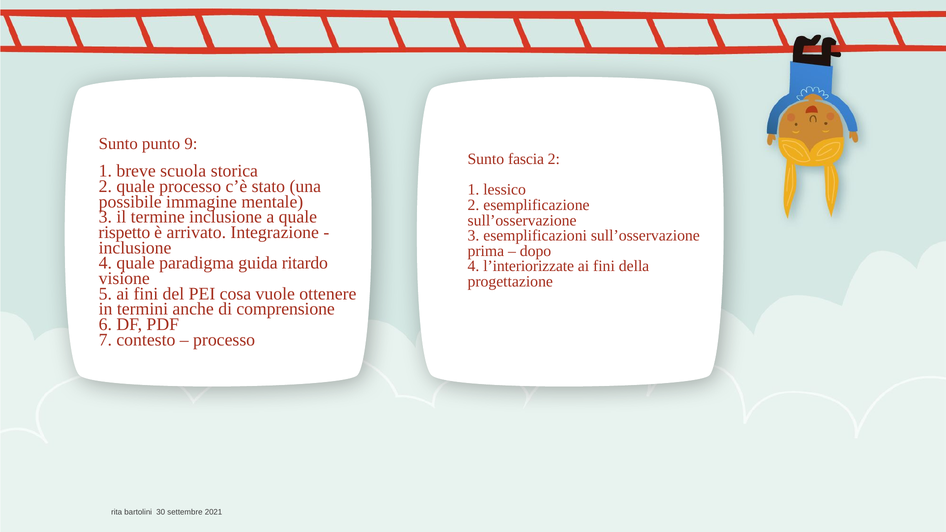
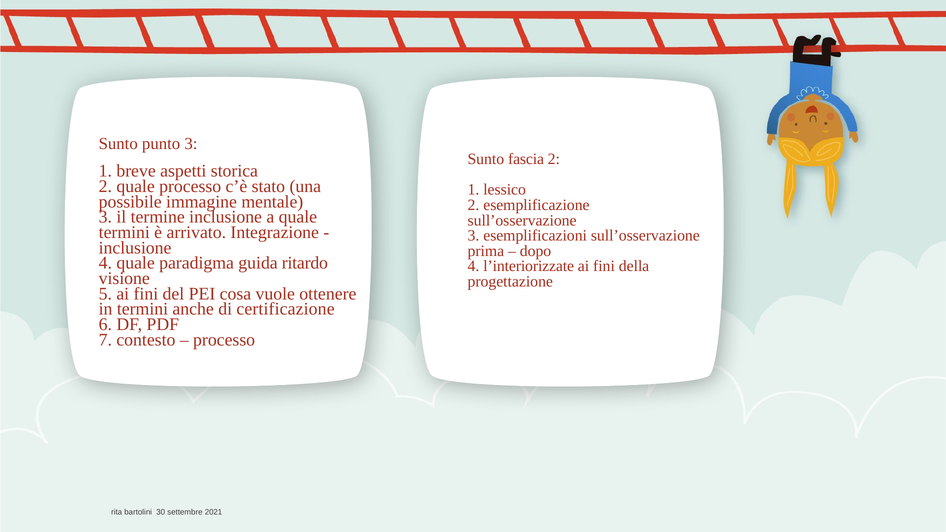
punto 9: 9 -> 3 (191, 144)
scuola: scuola -> aspetti (183, 171)
rispetto: rispetto -> termini (124, 232)
comprensione: comprensione -> certificazione (286, 309)
